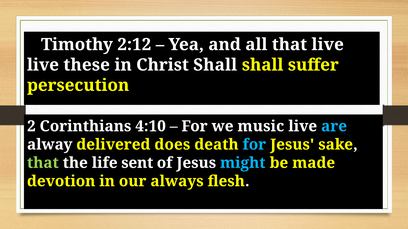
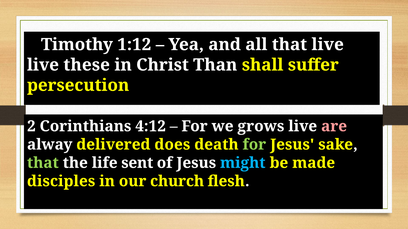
2:12: 2:12 -> 1:12 (134, 45)
Christ Shall: Shall -> Than (215, 65)
4:10: 4:10 -> 4:12 (151, 126)
music: music -> grows (261, 126)
are colour: light blue -> pink (334, 126)
for colour: light blue -> light green (254, 145)
devotion: devotion -> disciples (61, 182)
always: always -> church (177, 182)
